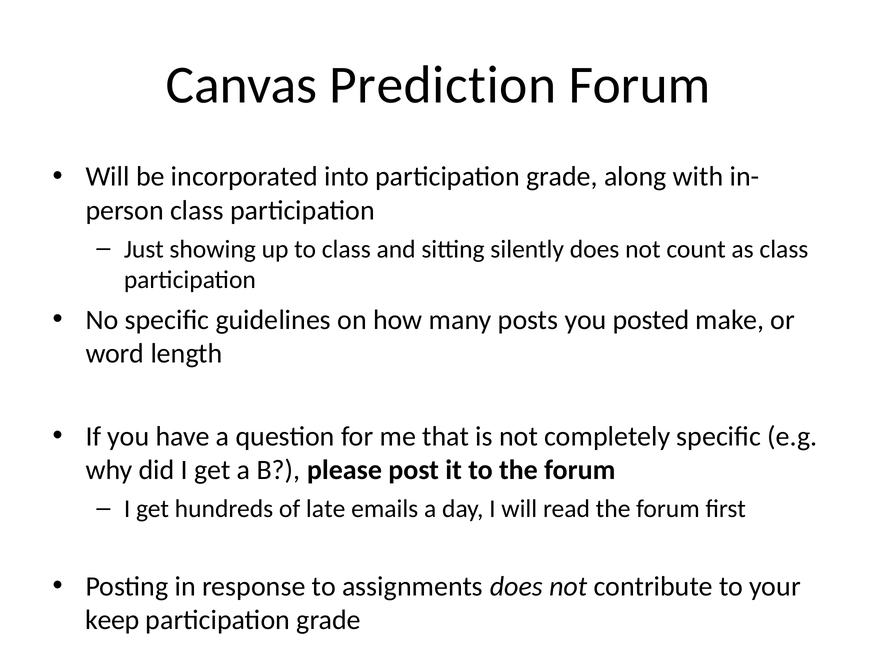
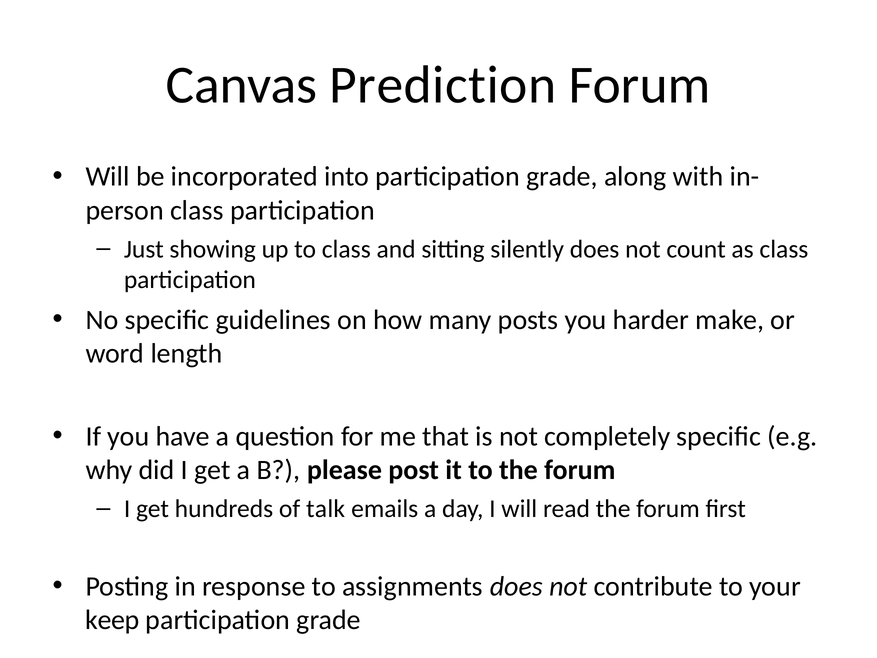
posted: posted -> harder (651, 320)
late: late -> talk (326, 509)
